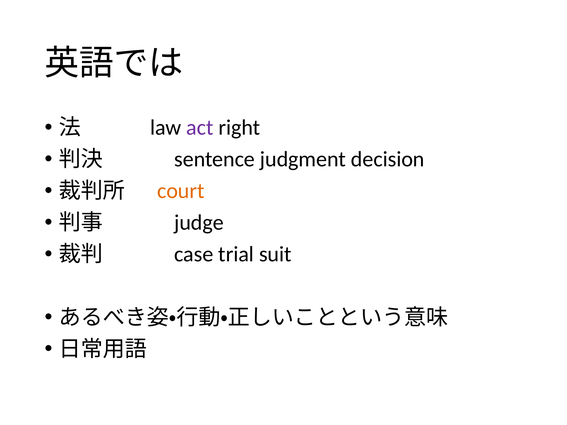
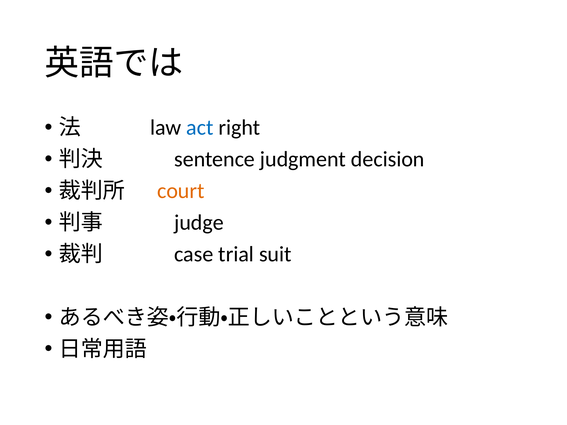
act colour: purple -> blue (200, 128)
